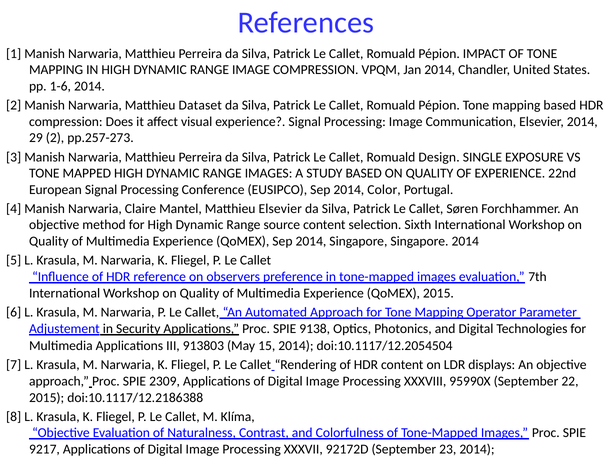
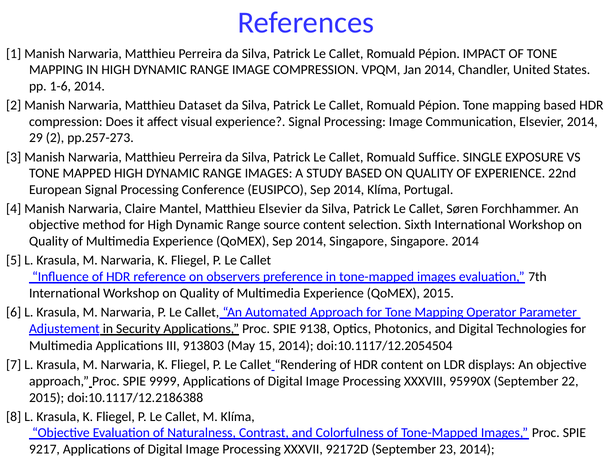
Design: Design -> Suffice (439, 157)
2014 Color: Color -> Klíma (384, 190)
2309: 2309 -> 9999 (165, 381)
